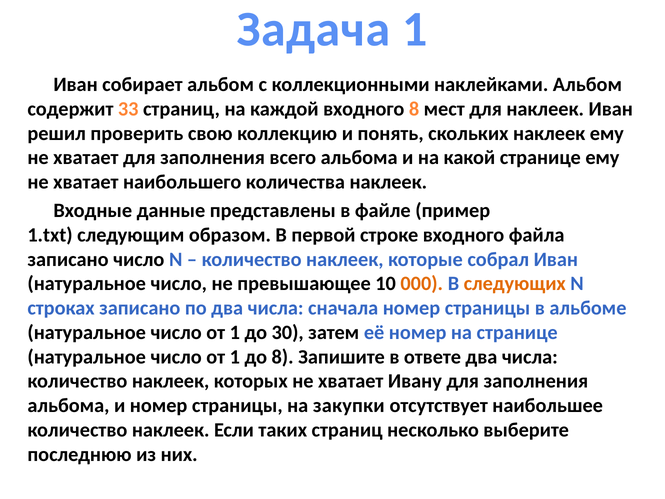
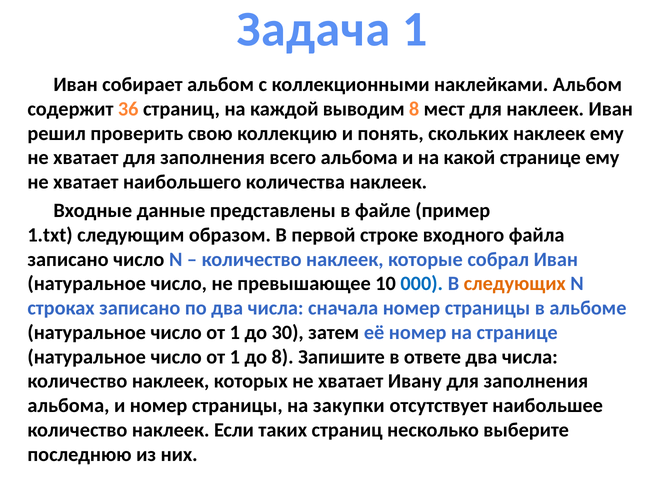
33: 33 -> 36 (128, 109)
каждой входного: входного -> выводим (364, 109)
000 colour: orange -> blue (422, 284)
